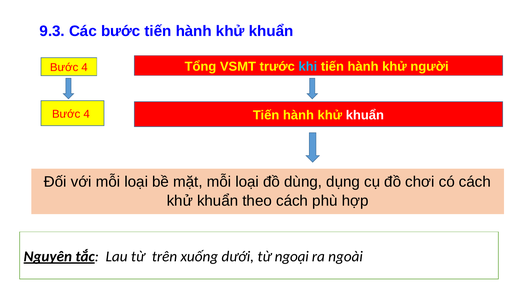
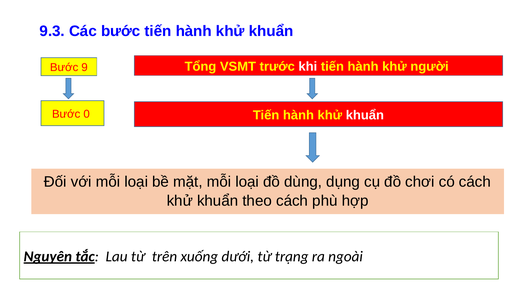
khi colour: light blue -> white (308, 67)
4: 4 -> 9 (85, 68)
4: 4 -> 0 (87, 114)
ngoại: ngoại -> trạng (292, 257)
